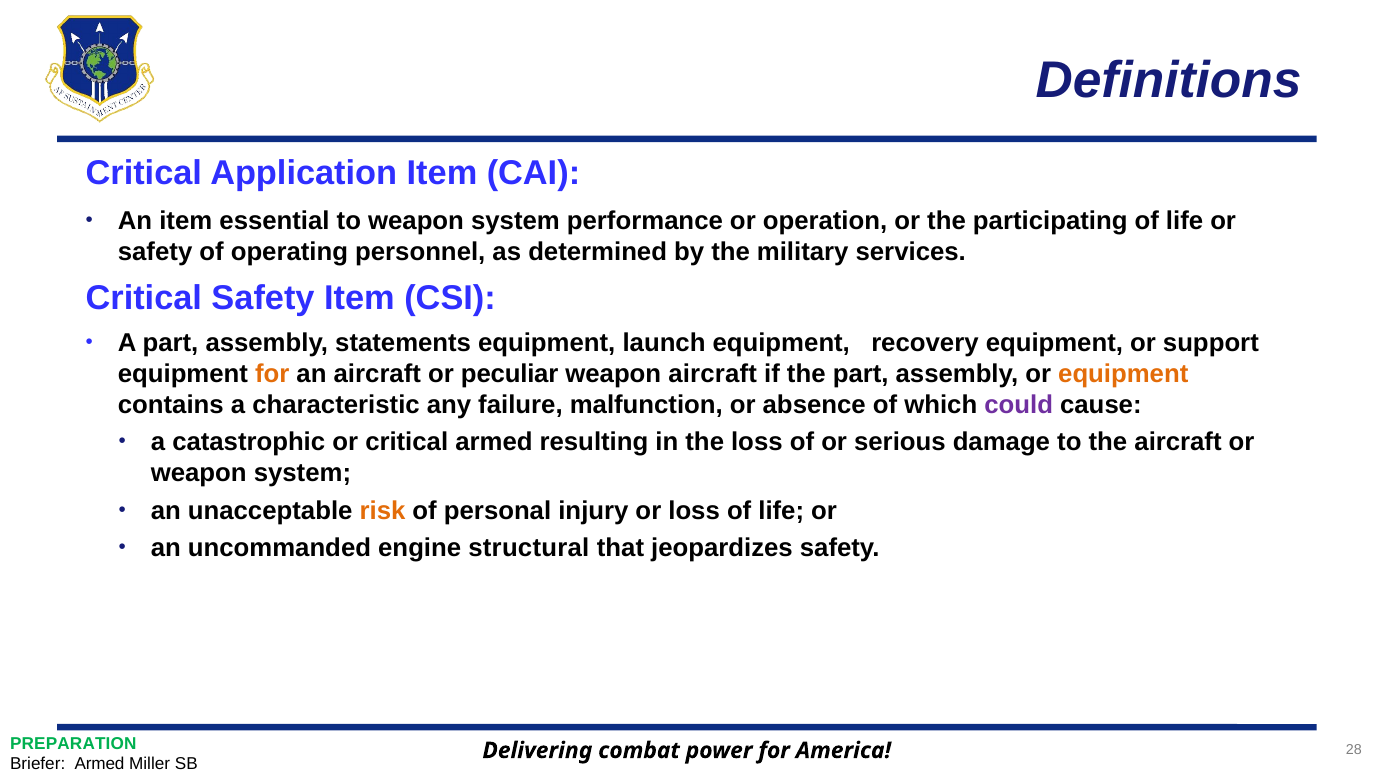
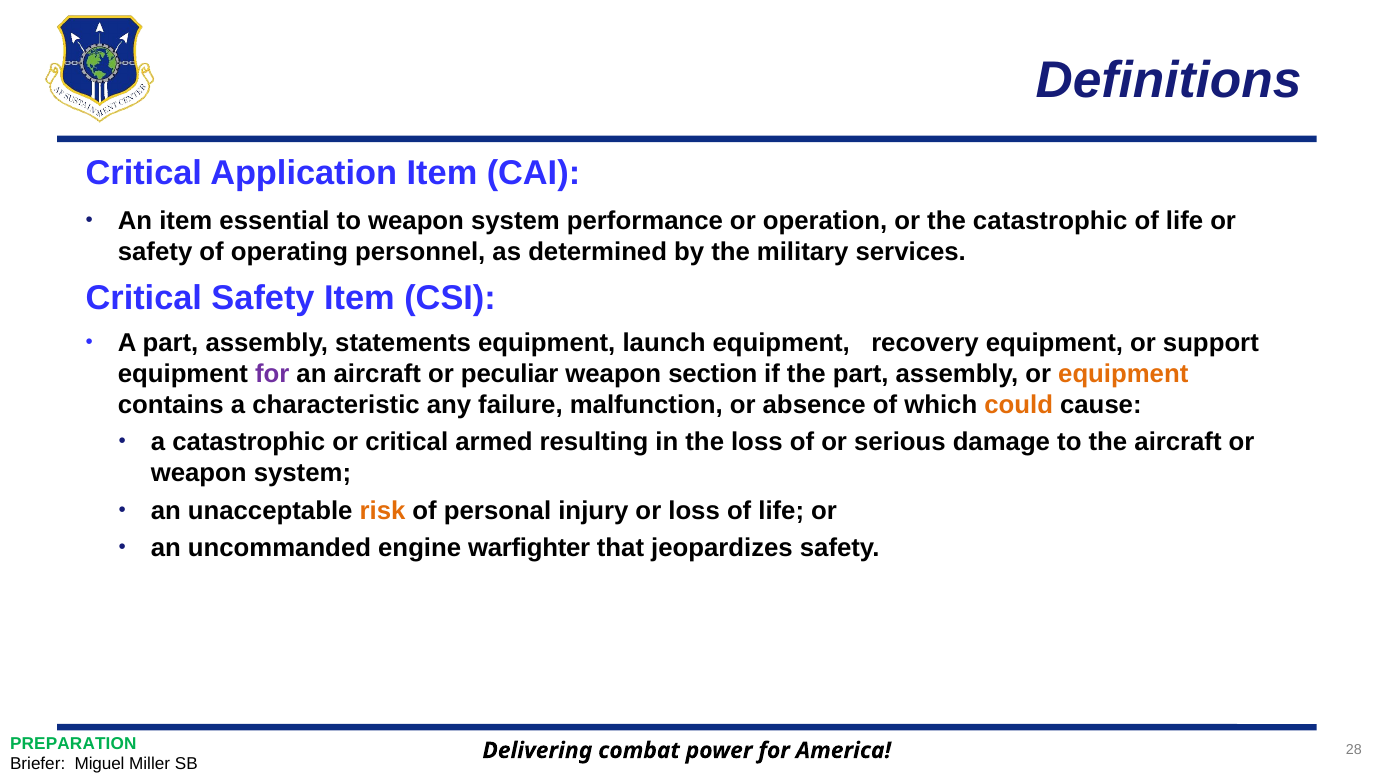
the participating: participating -> catastrophic (1050, 221)
for colour: orange -> purple (272, 374)
weapon aircraft: aircraft -> section (713, 374)
could colour: purple -> orange (1019, 405)
structural: structural -> warfighter (529, 548)
Briefer Armed: Armed -> Miguel (100, 764)
